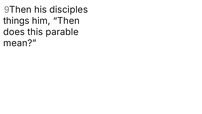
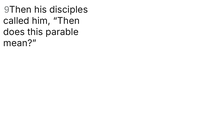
things: things -> called (16, 21)
